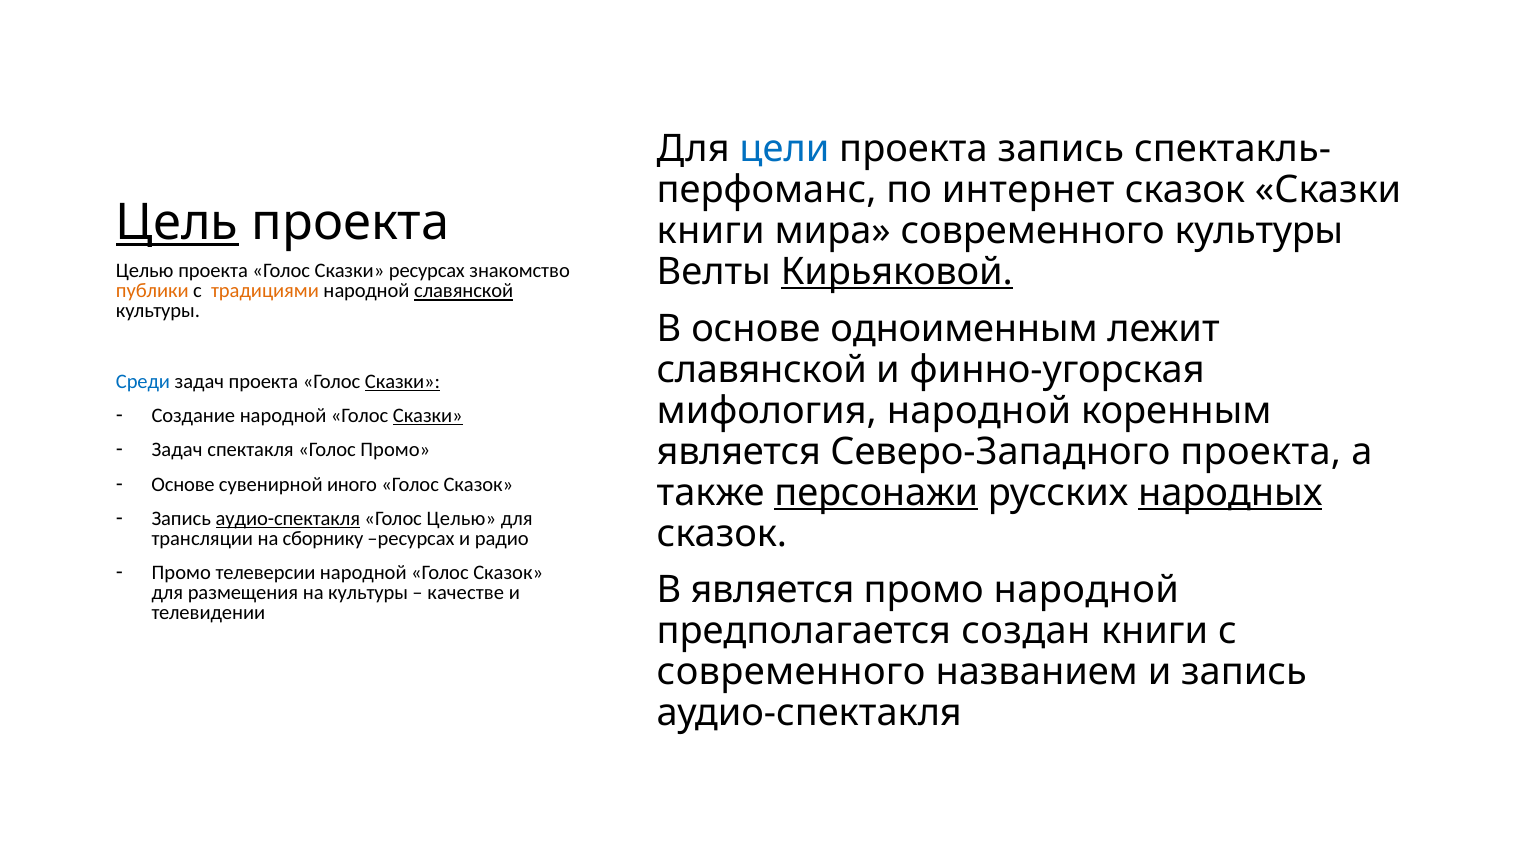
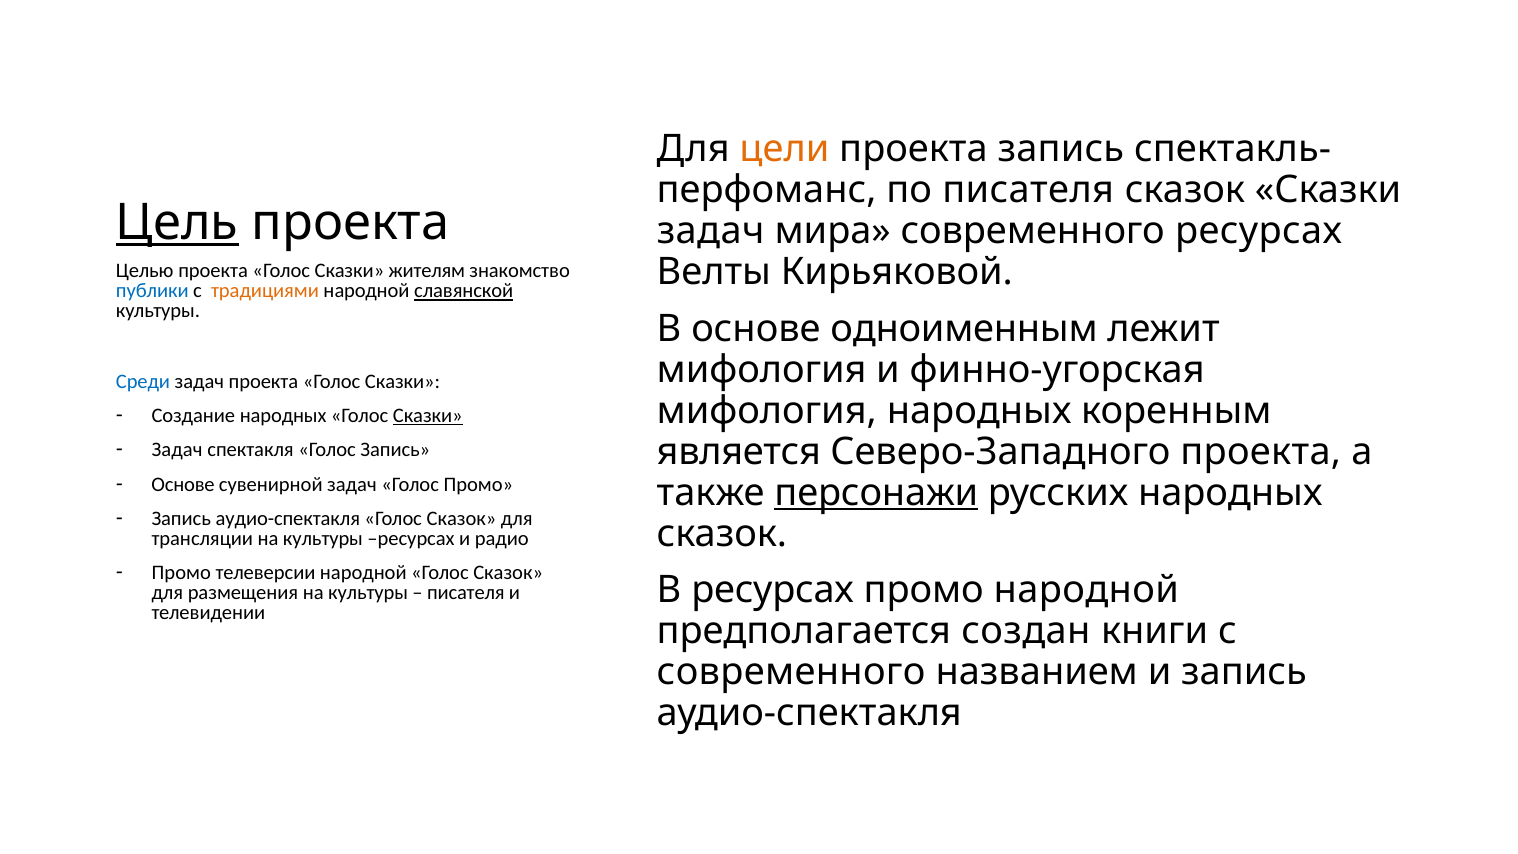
цели colour: blue -> orange (784, 149)
по интернет: интернет -> писателя (1028, 190)
книги: книги -> задач (711, 231)
современного культуры: культуры -> ресурсах (1259, 231)
Кирьяковой underline: present -> none (897, 272)
Сказки ресурсах: ресурсах -> жителям (427, 271)
публики colour: orange -> blue (152, 291)
славянской: славянской -> мифология (762, 370)
Сказки underline: present -> none (403, 382)
мифология народной: народной -> народных (979, 411)
Создание народной: народной -> народных (283, 416)
Голос Промо: Промо -> Запись (395, 450)
сувенирной иного: иного -> задач (352, 484)
Сказок: Сказок -> Промо (478, 484)
народных underline: present -> none (1230, 492)
аудио-спектакля underline: present -> none (288, 518)
Целью: Целью -> Сказок (462, 518)
трансляции на сборнику: сборнику -> культуры (323, 538)
В является: является -> ресурсах (773, 590)
качестве: качестве -> писателя (466, 593)
